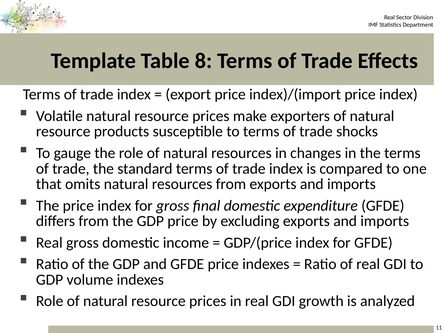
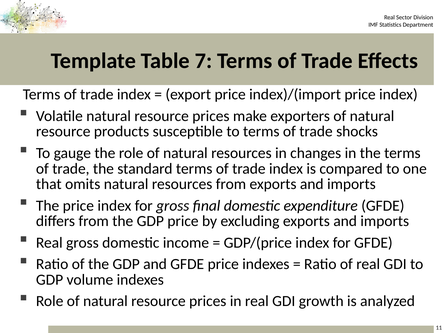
8: 8 -> 7 (204, 61)
